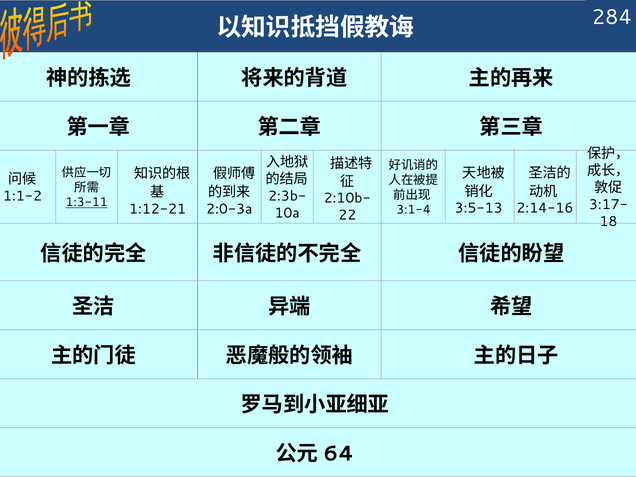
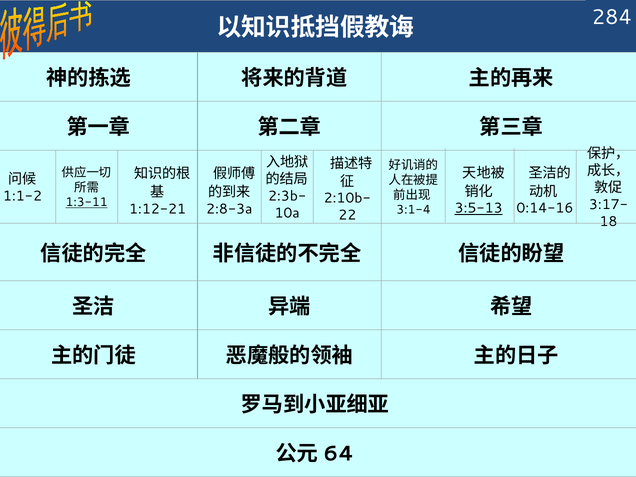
3:5-13 underline: none -> present (479, 208)
2:14-16: 2:14-16 -> 0:14-16 (545, 208)
2:0-3a: 2:0-3a -> 2:8-3a (229, 209)
